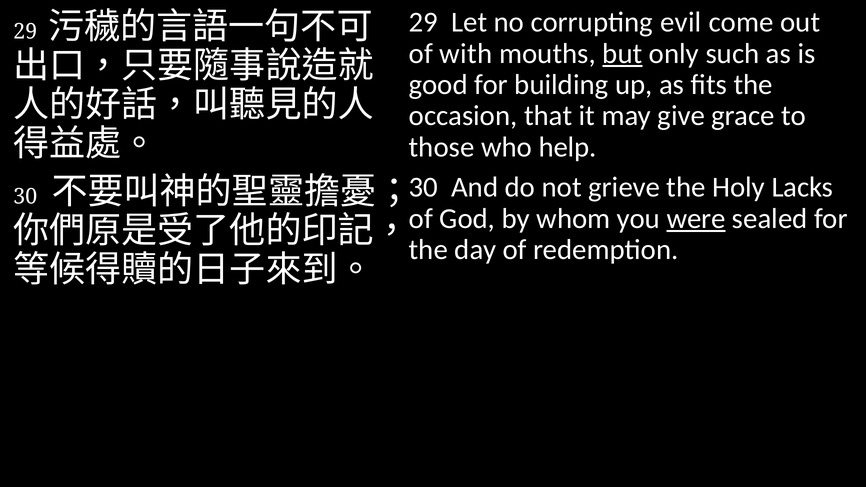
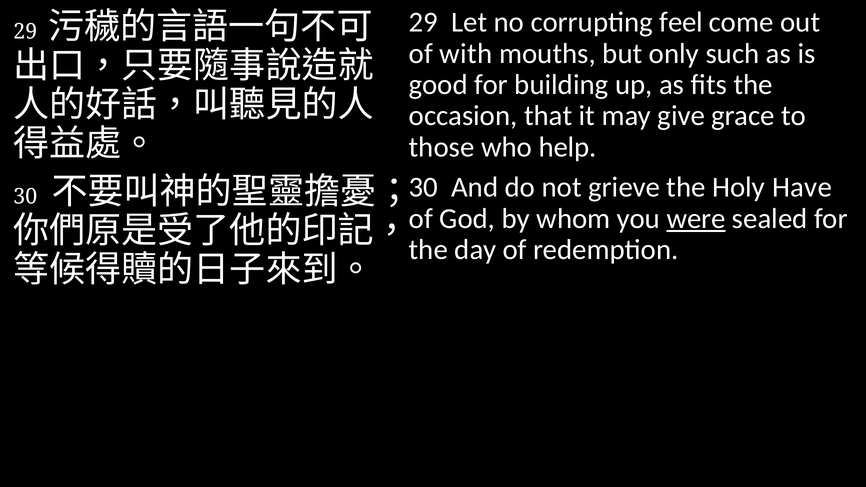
evil: evil -> feel (681, 22)
but underline: present -> none (622, 54)
Lacks: Lacks -> Have (802, 187)
